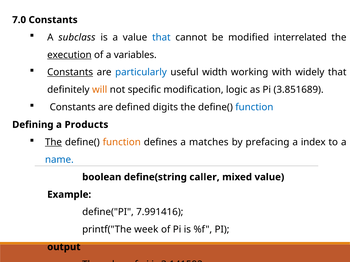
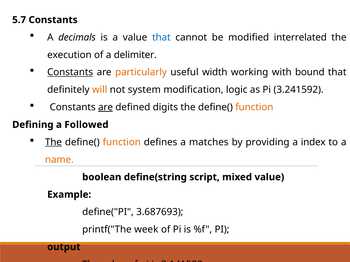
7.0: 7.0 -> 5.7 (19, 20)
subclass: subclass -> decimals (77, 37)
execution underline: present -> none (69, 55)
variables: variables -> delimiter (135, 55)
particularly colour: blue -> orange (141, 72)
widely: widely -> bound (310, 72)
specific: specific -> system (144, 90)
3.851689: 3.851689 -> 3.241592 (299, 90)
are underline: none -> present (106, 107)
function colour: blue -> orange (254, 107)
Products: Products -> Followed (86, 125)
prefacing: prefacing -> providing (268, 142)
name colour: blue -> orange (59, 160)
caller: caller -> script (205, 177)
7.991416: 7.991416 -> 3.687693 (160, 212)
